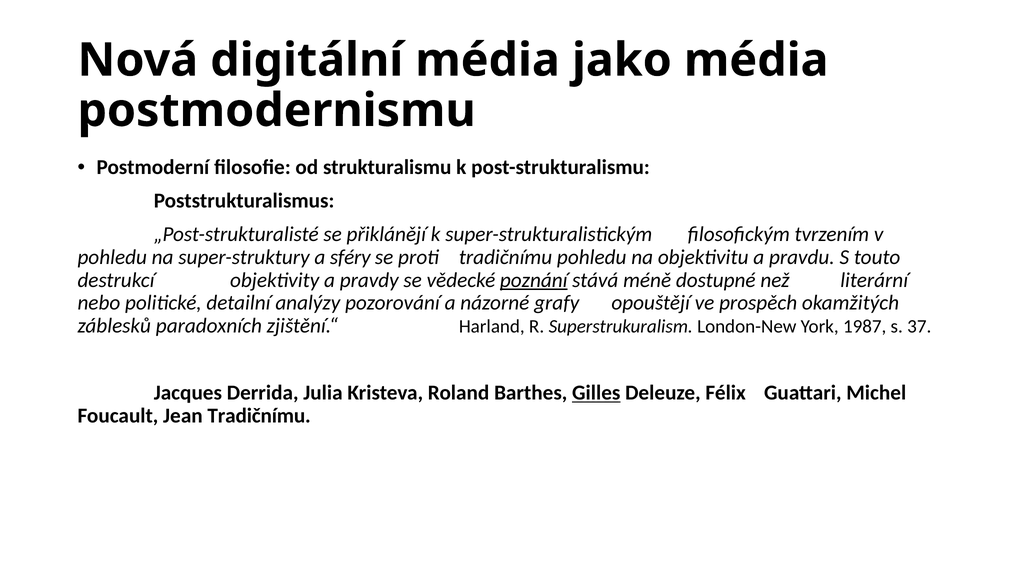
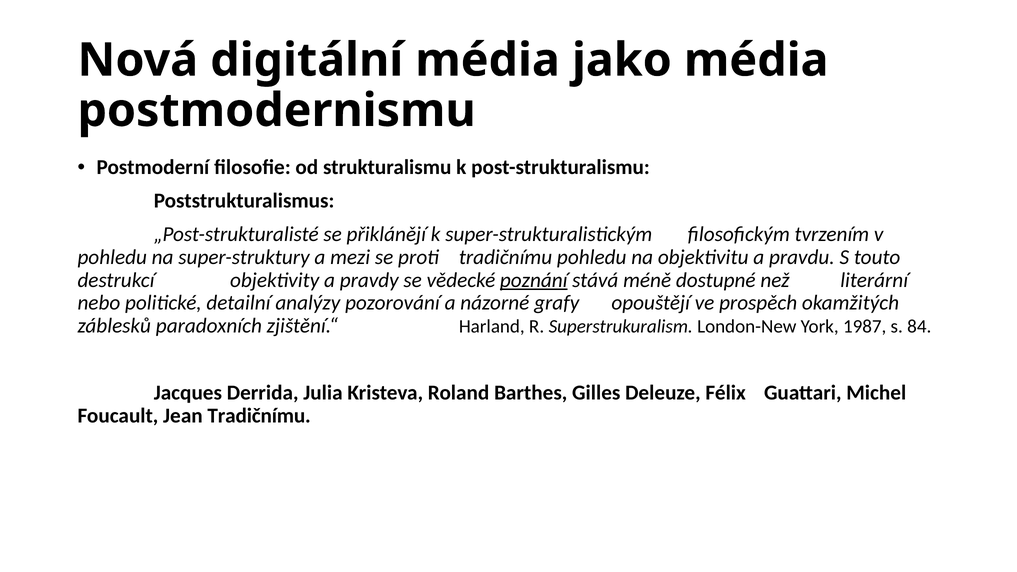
sféry: sféry -> mezi (350, 257)
37: 37 -> 84 (919, 327)
Gilles underline: present -> none (596, 393)
